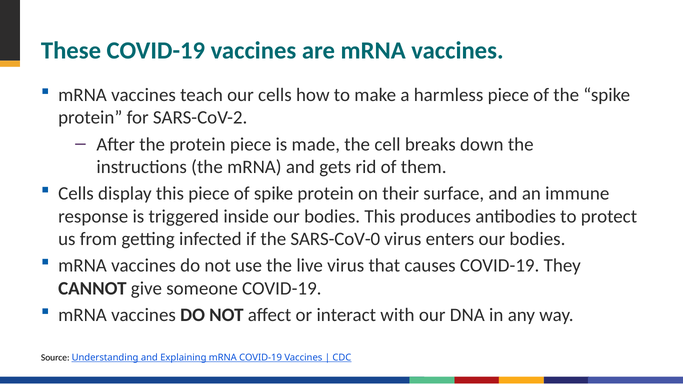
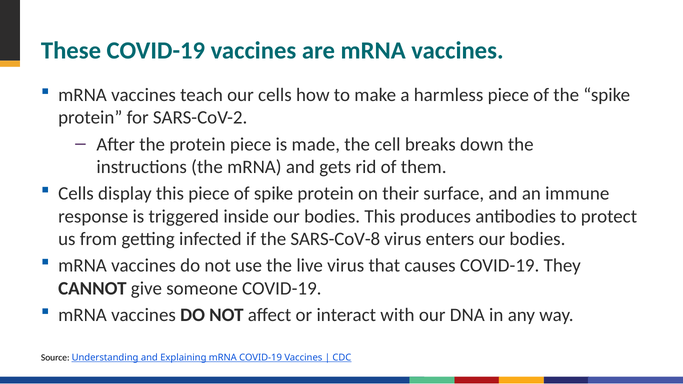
SARS-CoV-0: SARS-CoV-0 -> SARS-CoV-8 (335, 239)
